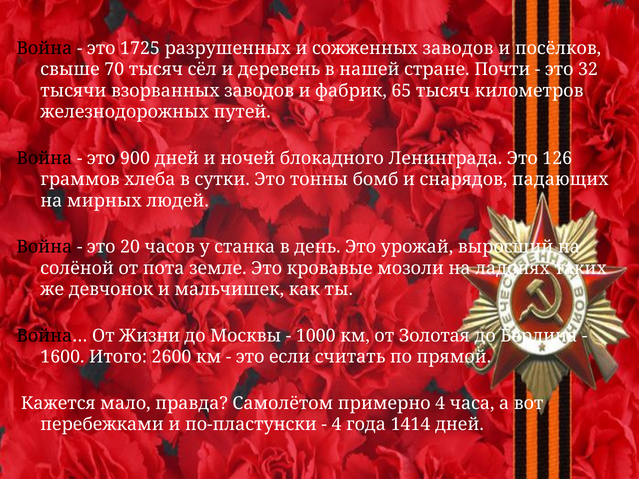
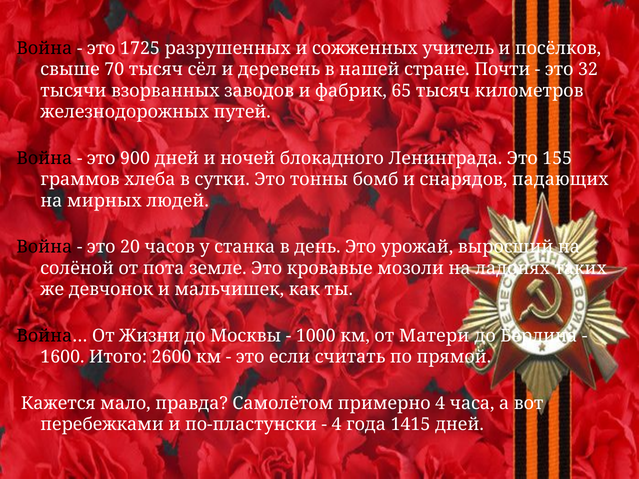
сожженных заводов: заводов -> учитель (458, 48)
126: 126 -> 155 (557, 158)
Золотая: Золотая -> Матери (434, 336)
1414: 1414 -> 1415 (410, 425)
